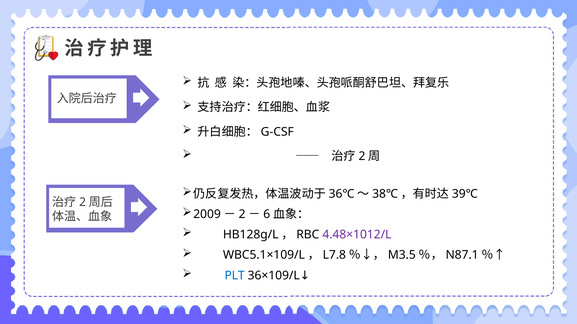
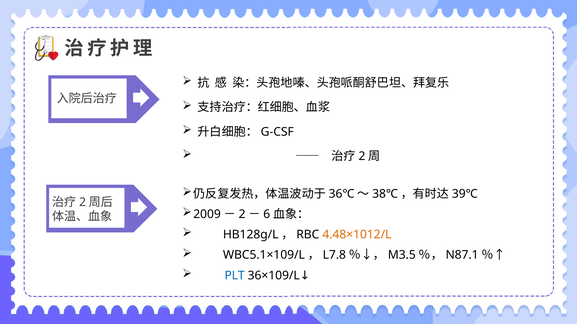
4.48×1012/L colour: purple -> orange (357, 235)
